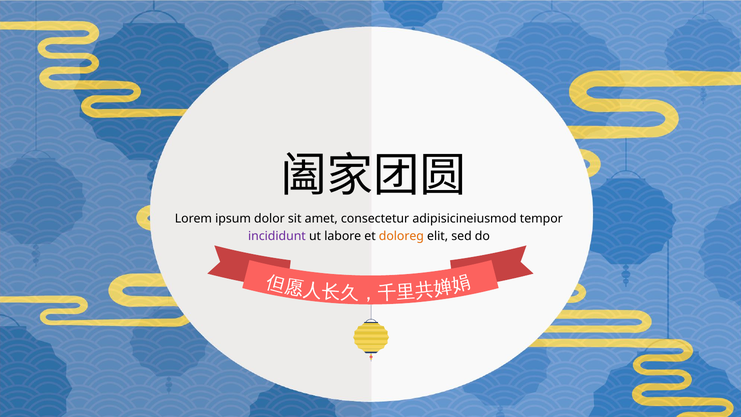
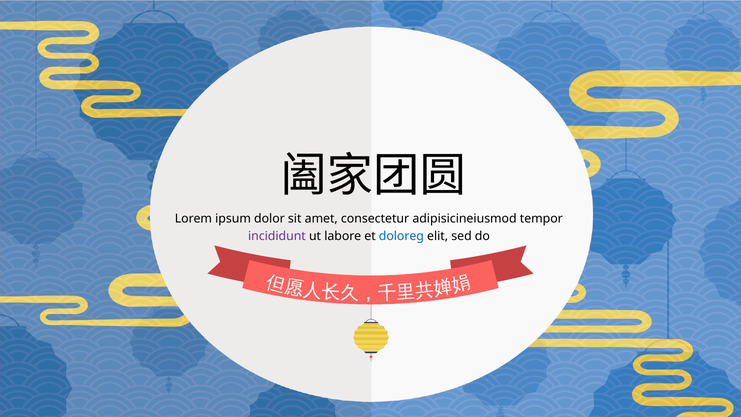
doloreg colour: orange -> blue (401, 236)
